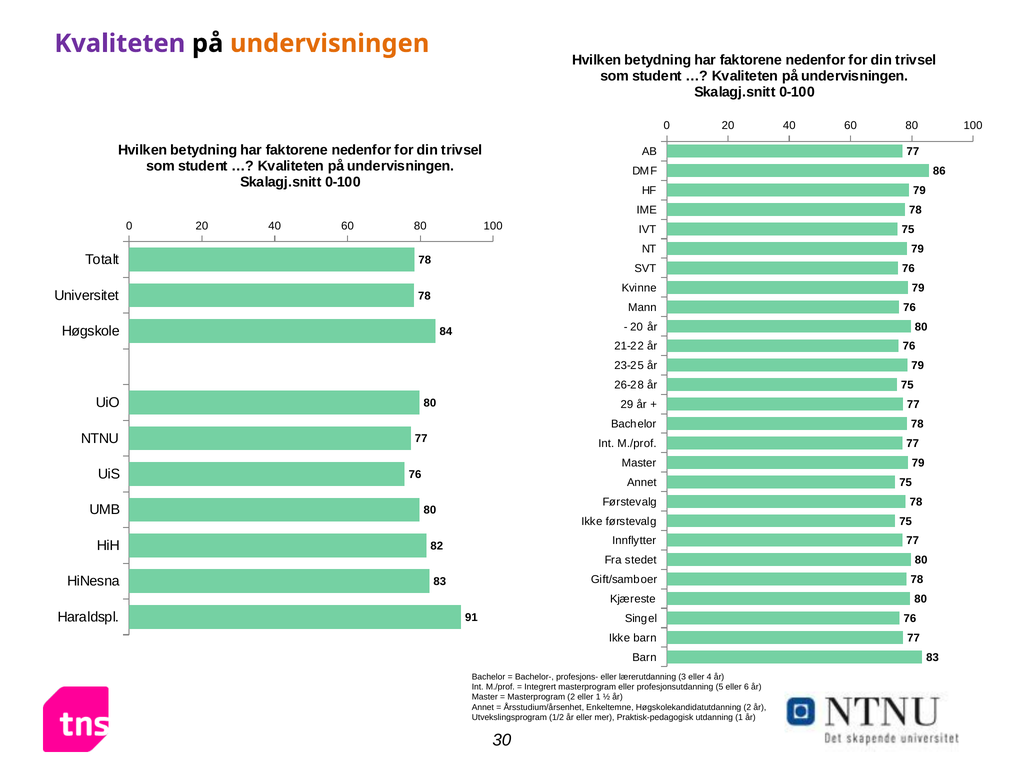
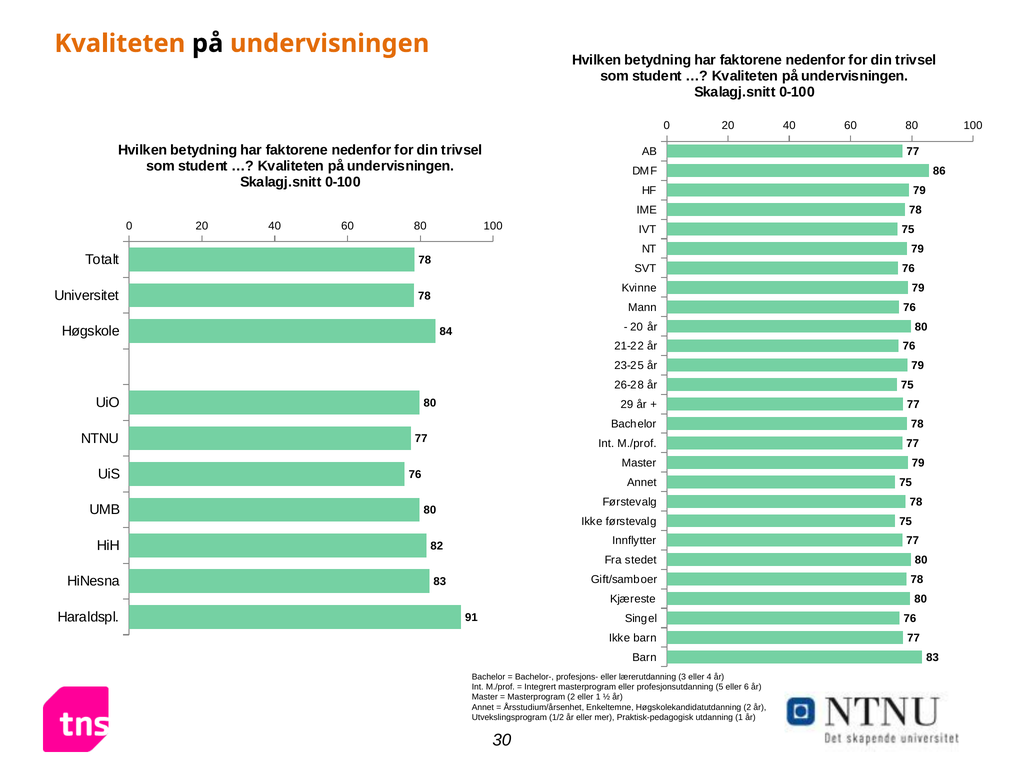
Kvaliteten colour: purple -> orange (120, 43)
